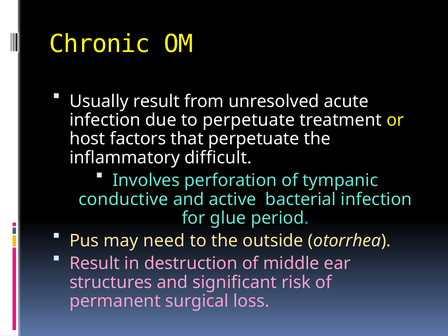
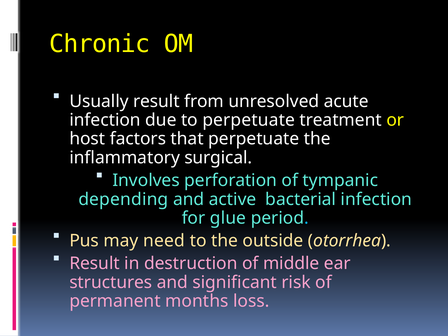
difficult: difficult -> surgical (218, 158)
conductive: conductive -> depending (123, 199)
surgical: surgical -> months (197, 301)
